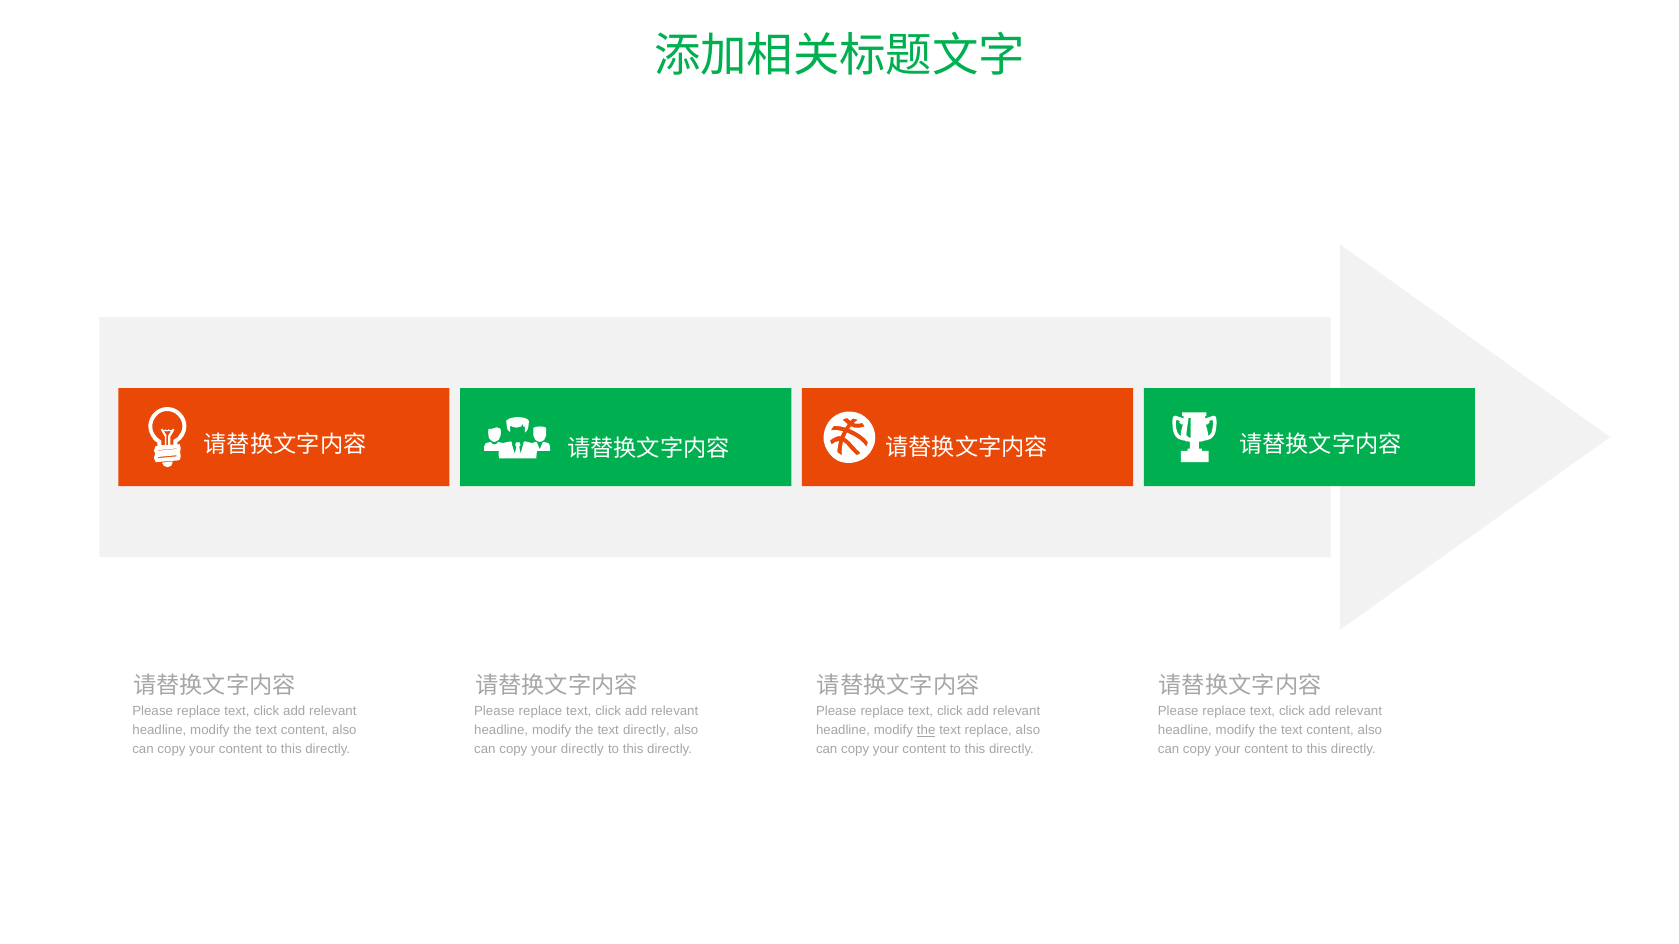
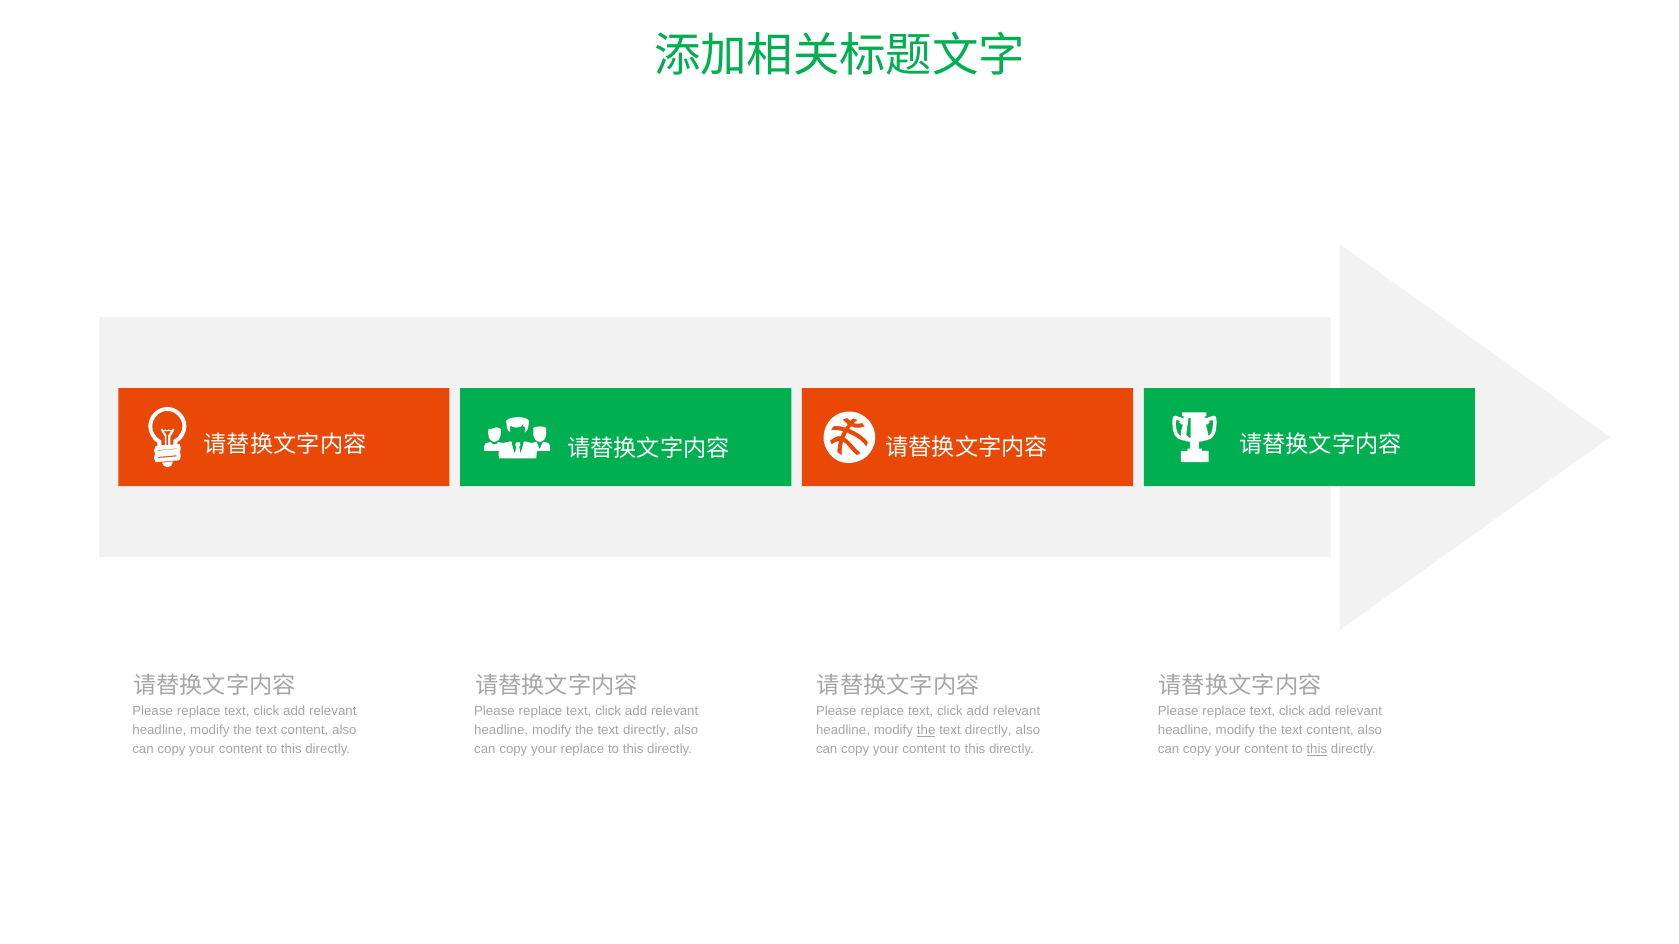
replace: replace -> directly (988, 731)
your directly: directly -> replace (582, 750)
this underline: none -> present (1317, 750)
